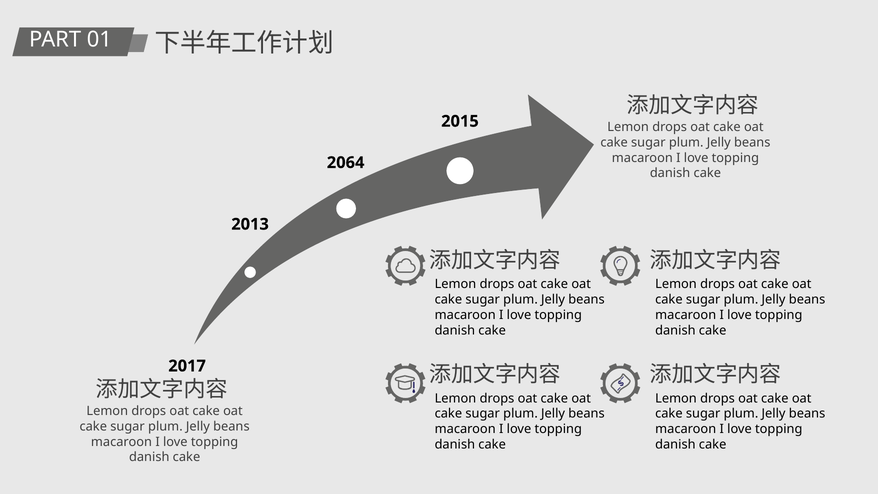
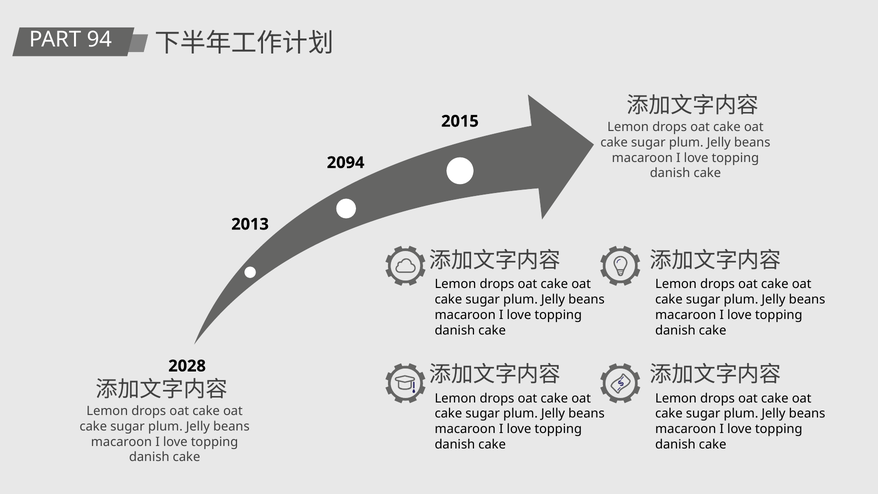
01: 01 -> 94 (99, 39)
2064: 2064 -> 2094 (346, 163)
2017: 2017 -> 2028 (187, 366)
